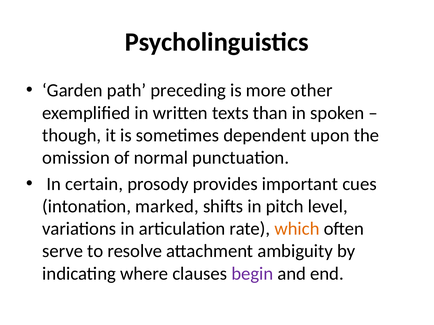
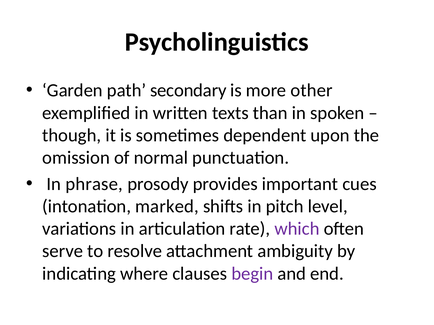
preceding: preceding -> secondary (188, 91)
certain: certain -> phrase (94, 184)
which colour: orange -> purple (297, 229)
